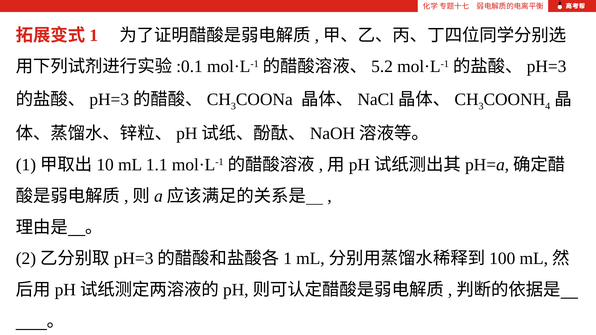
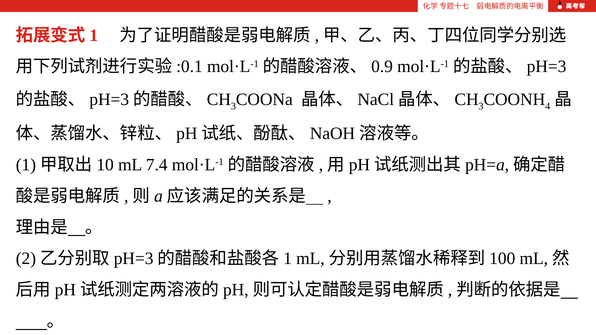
5.2: 5.2 -> 0.9 (382, 67)
1.1: 1.1 -> 7.4 (157, 165)
